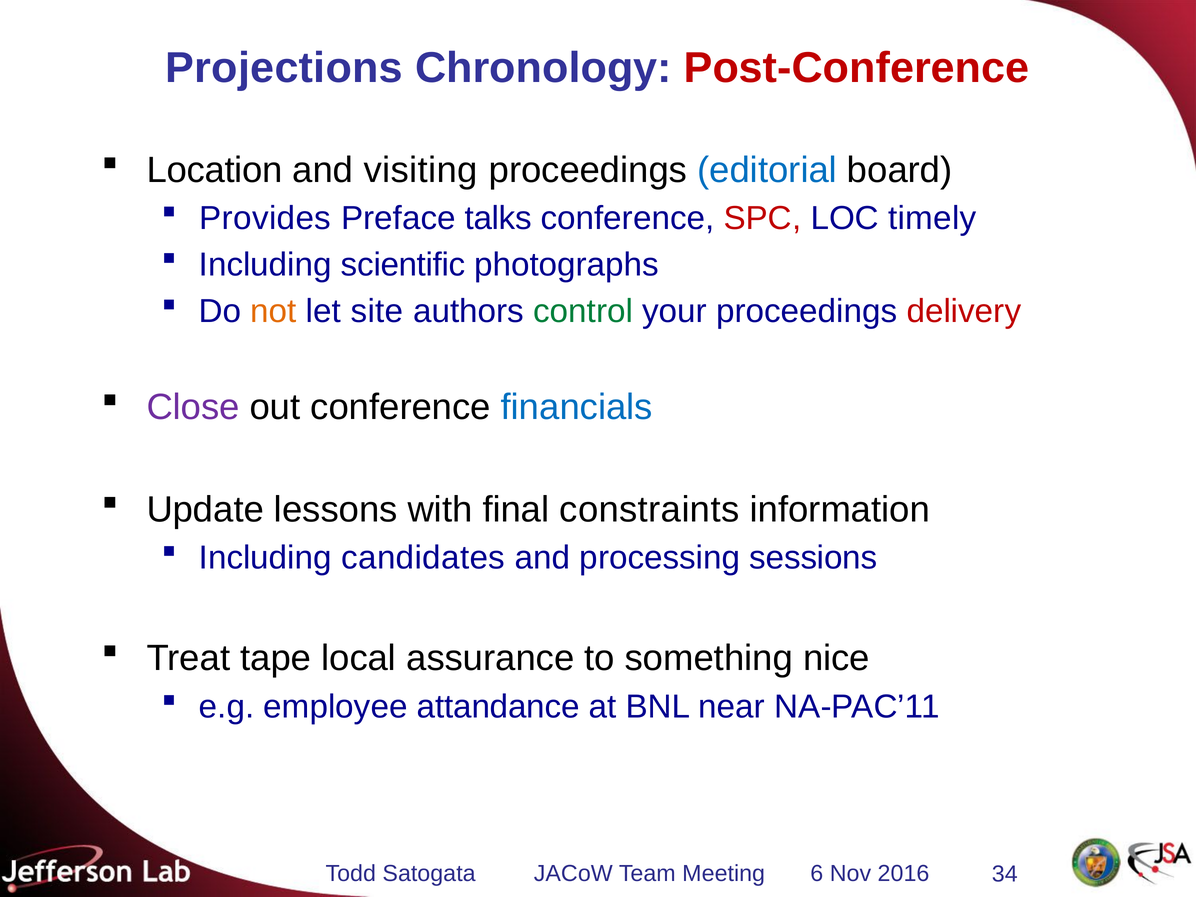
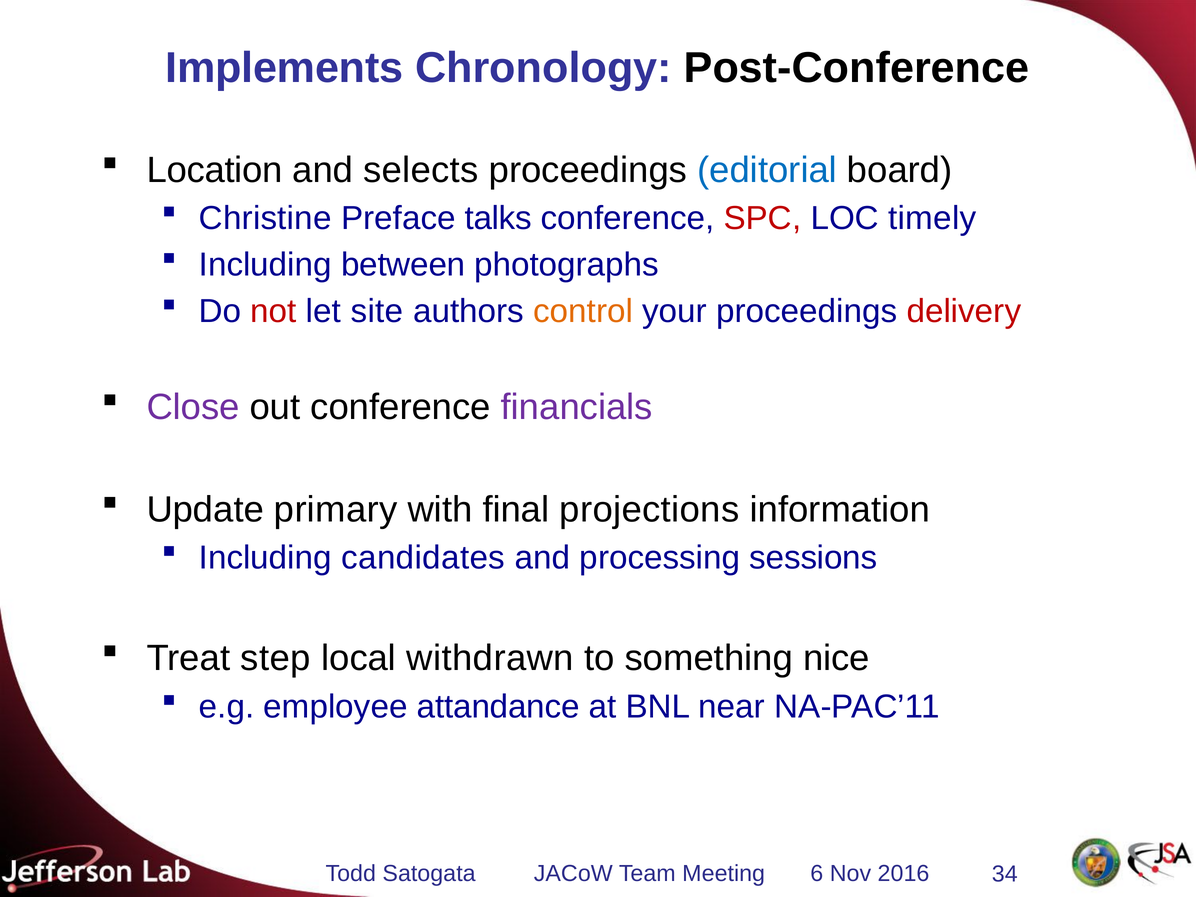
Projections: Projections -> Implements (284, 68)
Post-Conference colour: red -> black (857, 68)
visiting: visiting -> selects (421, 170)
Provides: Provides -> Christine (265, 218)
scientific: scientific -> between (403, 265)
not colour: orange -> red (274, 311)
control colour: green -> orange (583, 311)
financials colour: blue -> purple (577, 407)
lessons: lessons -> primary (336, 509)
constraints: constraints -> projections (649, 509)
tape: tape -> step (276, 658)
assurance: assurance -> withdrawn (490, 658)
